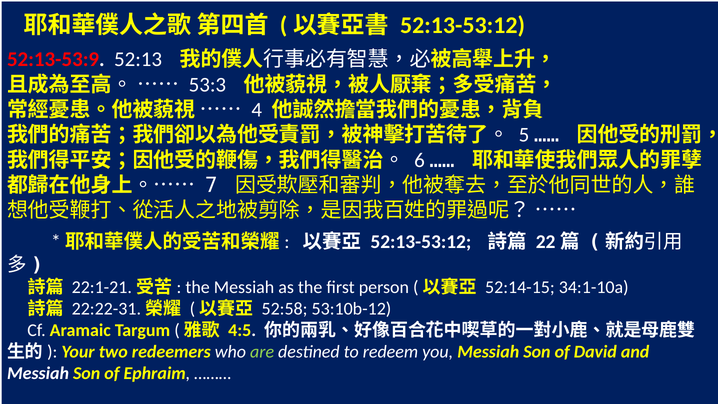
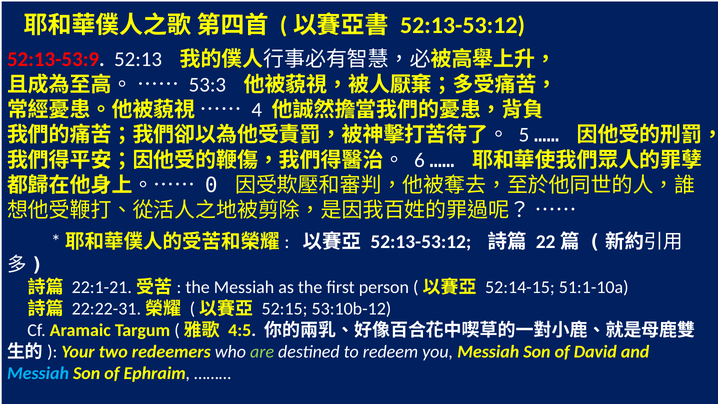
7: 7 -> 0 (211, 185)
34:1-10a: 34:1-10a -> 51:1-10a (594, 287)
52:58: 52:58 -> 52:15 (285, 309)
Messiah colour: white -> light blue (38, 374)
